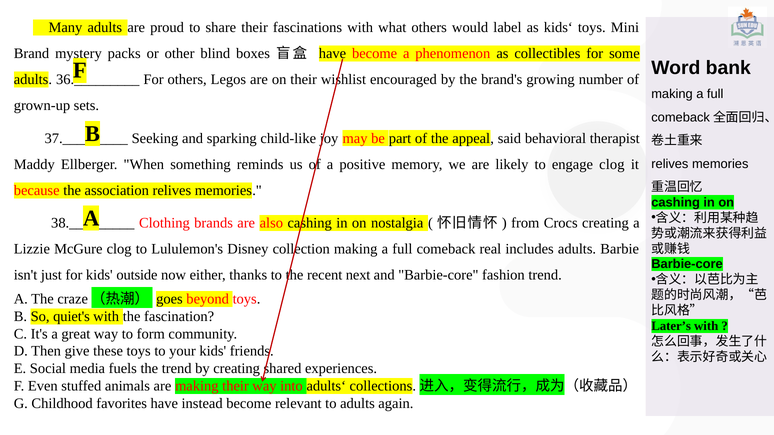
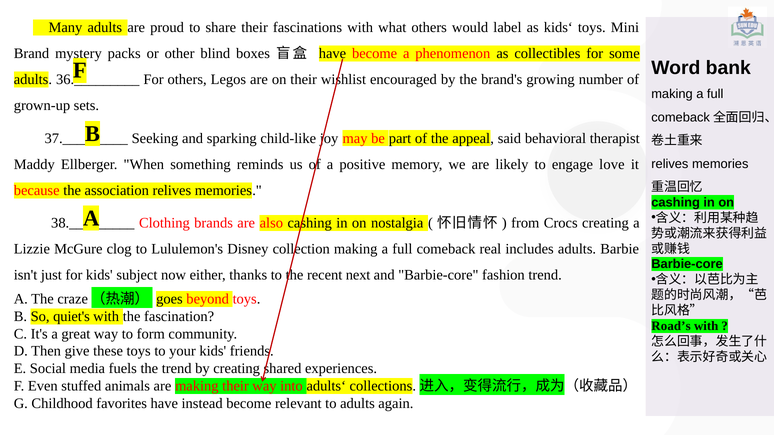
engage clog: clog -> love (612, 164)
outside: outside -> subject (137, 275)
Later’s: Later’s -> Road’s (671, 326)
